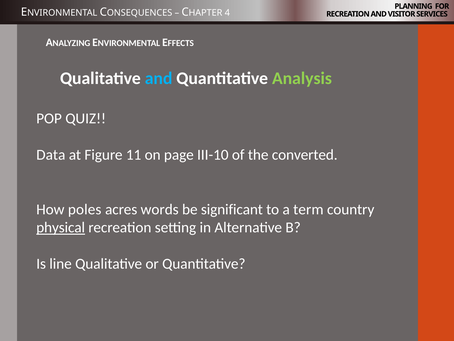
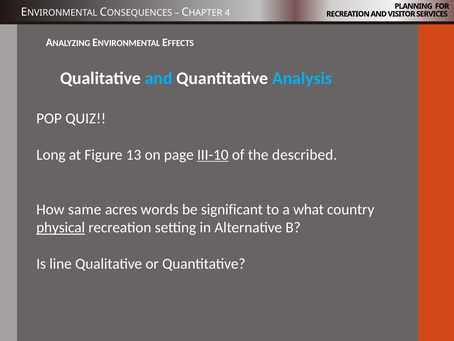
Analysis colour: light green -> light blue (302, 78)
Data: Data -> Long (51, 155)
11: 11 -> 13 (134, 155)
III-10 underline: none -> present (213, 155)
converted: converted -> described (305, 155)
poles: poles -> same (85, 209)
term: term -> what (309, 209)
